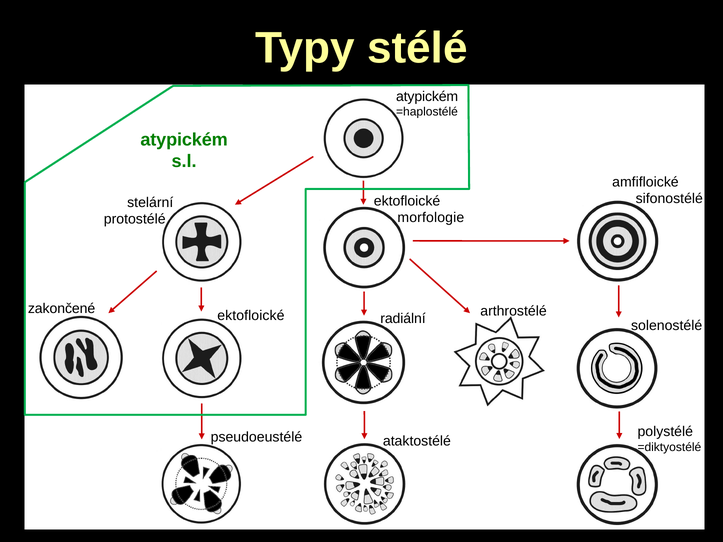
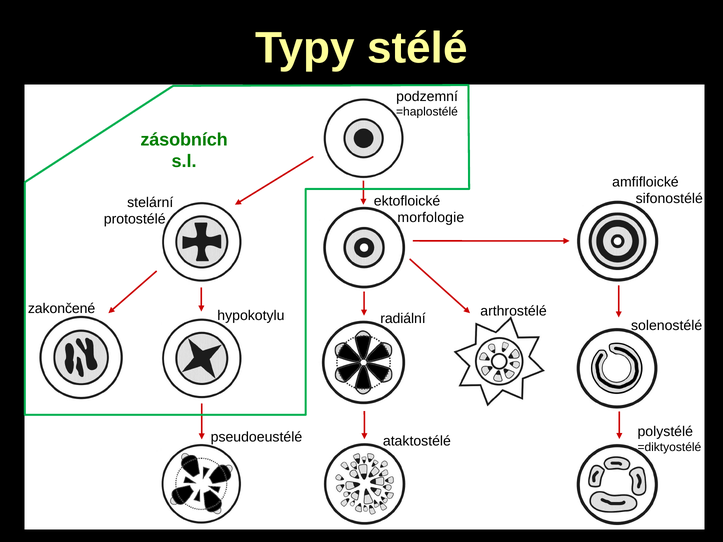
atypickém: atypickém -> podzemní (427, 96)
atypickém: atypickém -> zásobních (184, 140)
ektofloické: ektofloické -> hypokotylu (251, 316)
